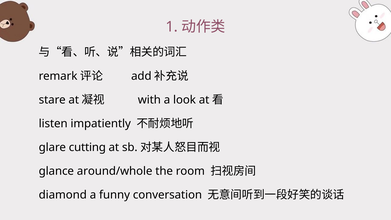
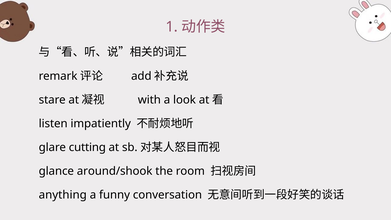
around/whole: around/whole -> around/shook (115, 171)
diamond: diamond -> anything (63, 195)
